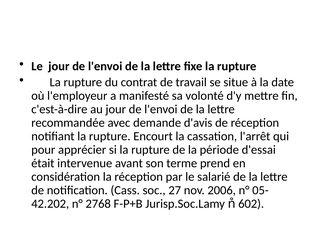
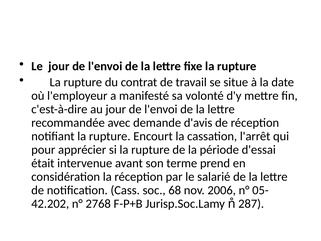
27: 27 -> 68 (175, 190)
602: 602 -> 287 (251, 204)
